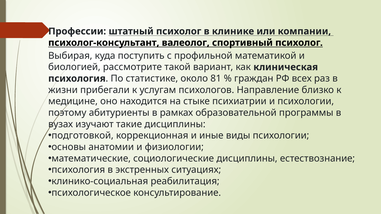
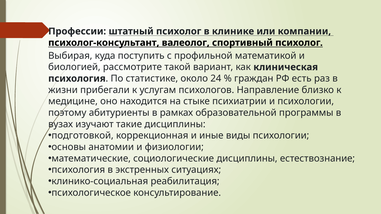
81: 81 -> 24 (216, 79)
всех: всех -> есть (302, 79)
